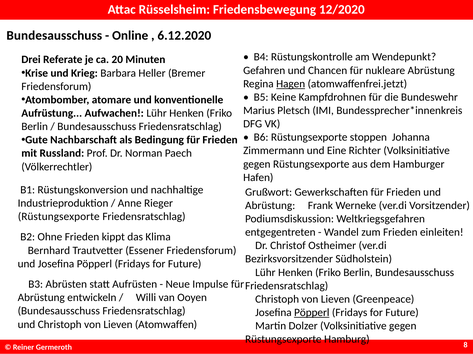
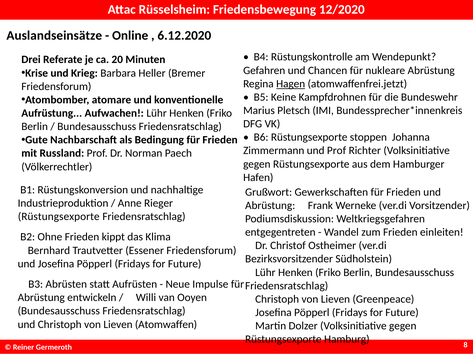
Bundesausschuss: Bundesausschuss -> Auslandseinsätze (54, 36)
und Eine: Eine -> Prof (337, 151)
Pöpperl underline: present -> none (312, 313)
